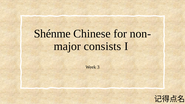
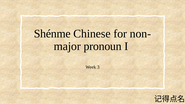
consists: consists -> pronoun (103, 46)
